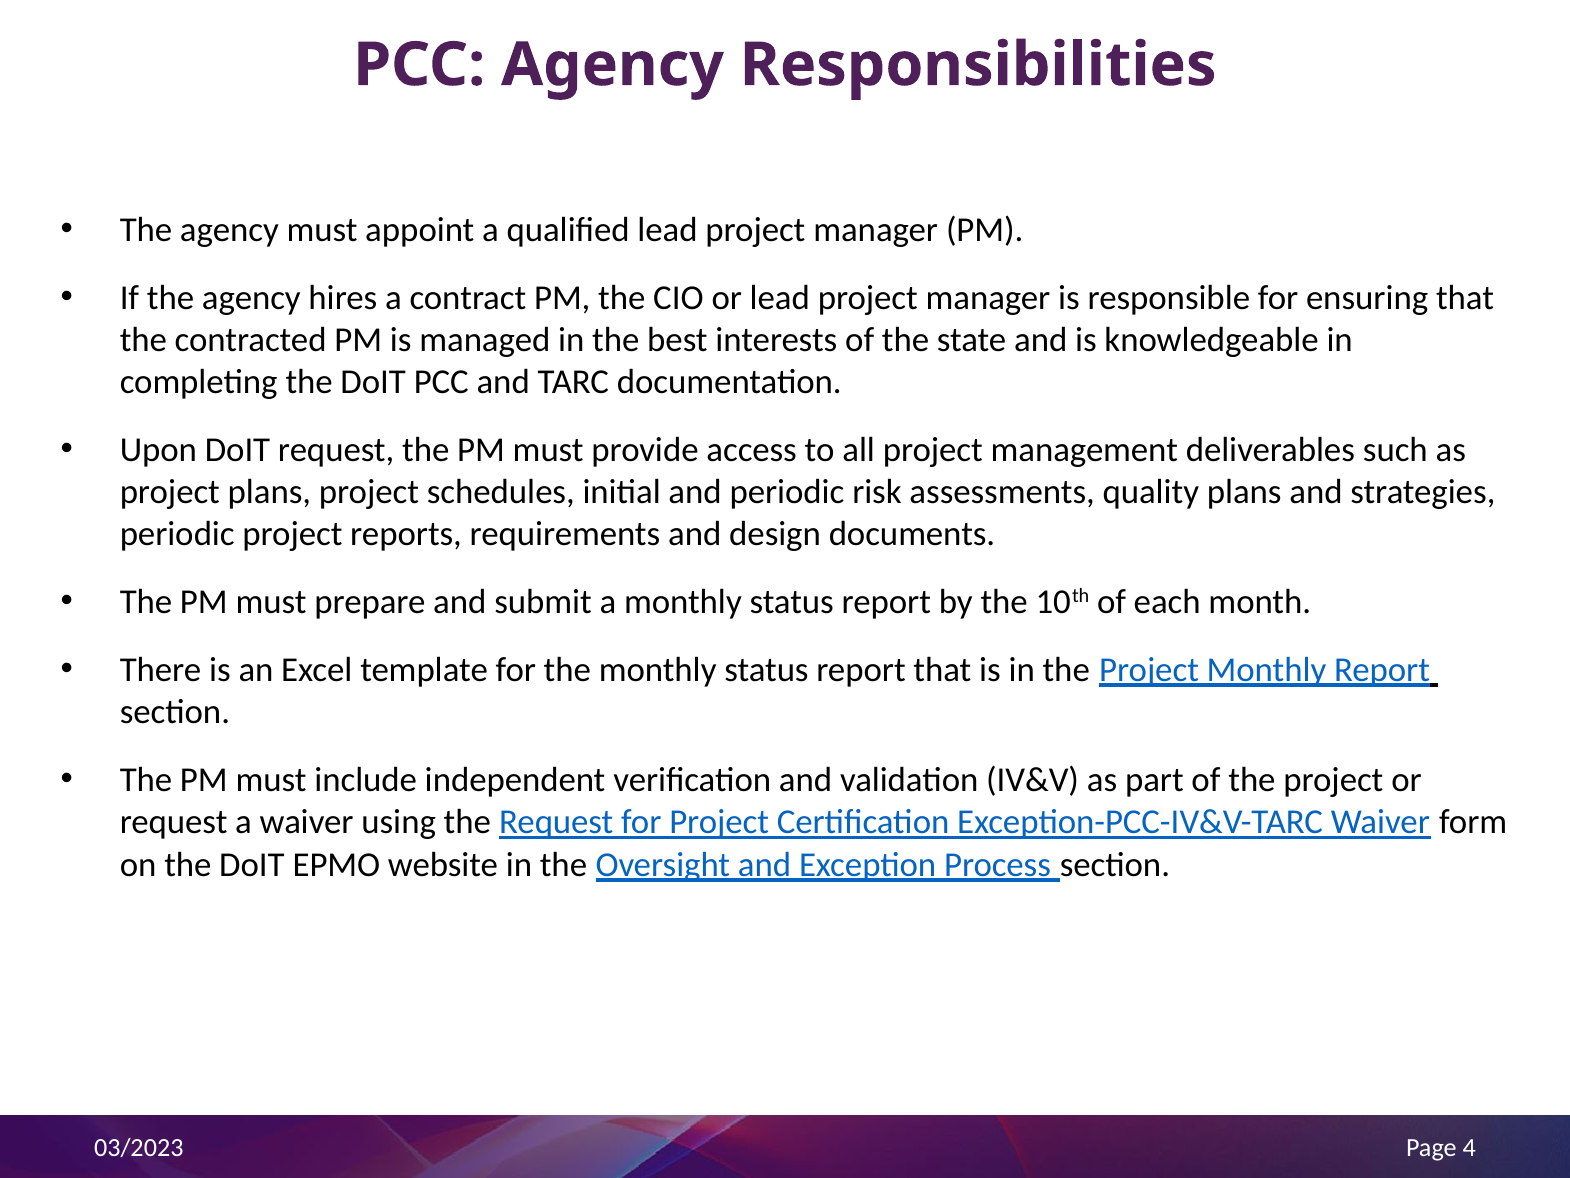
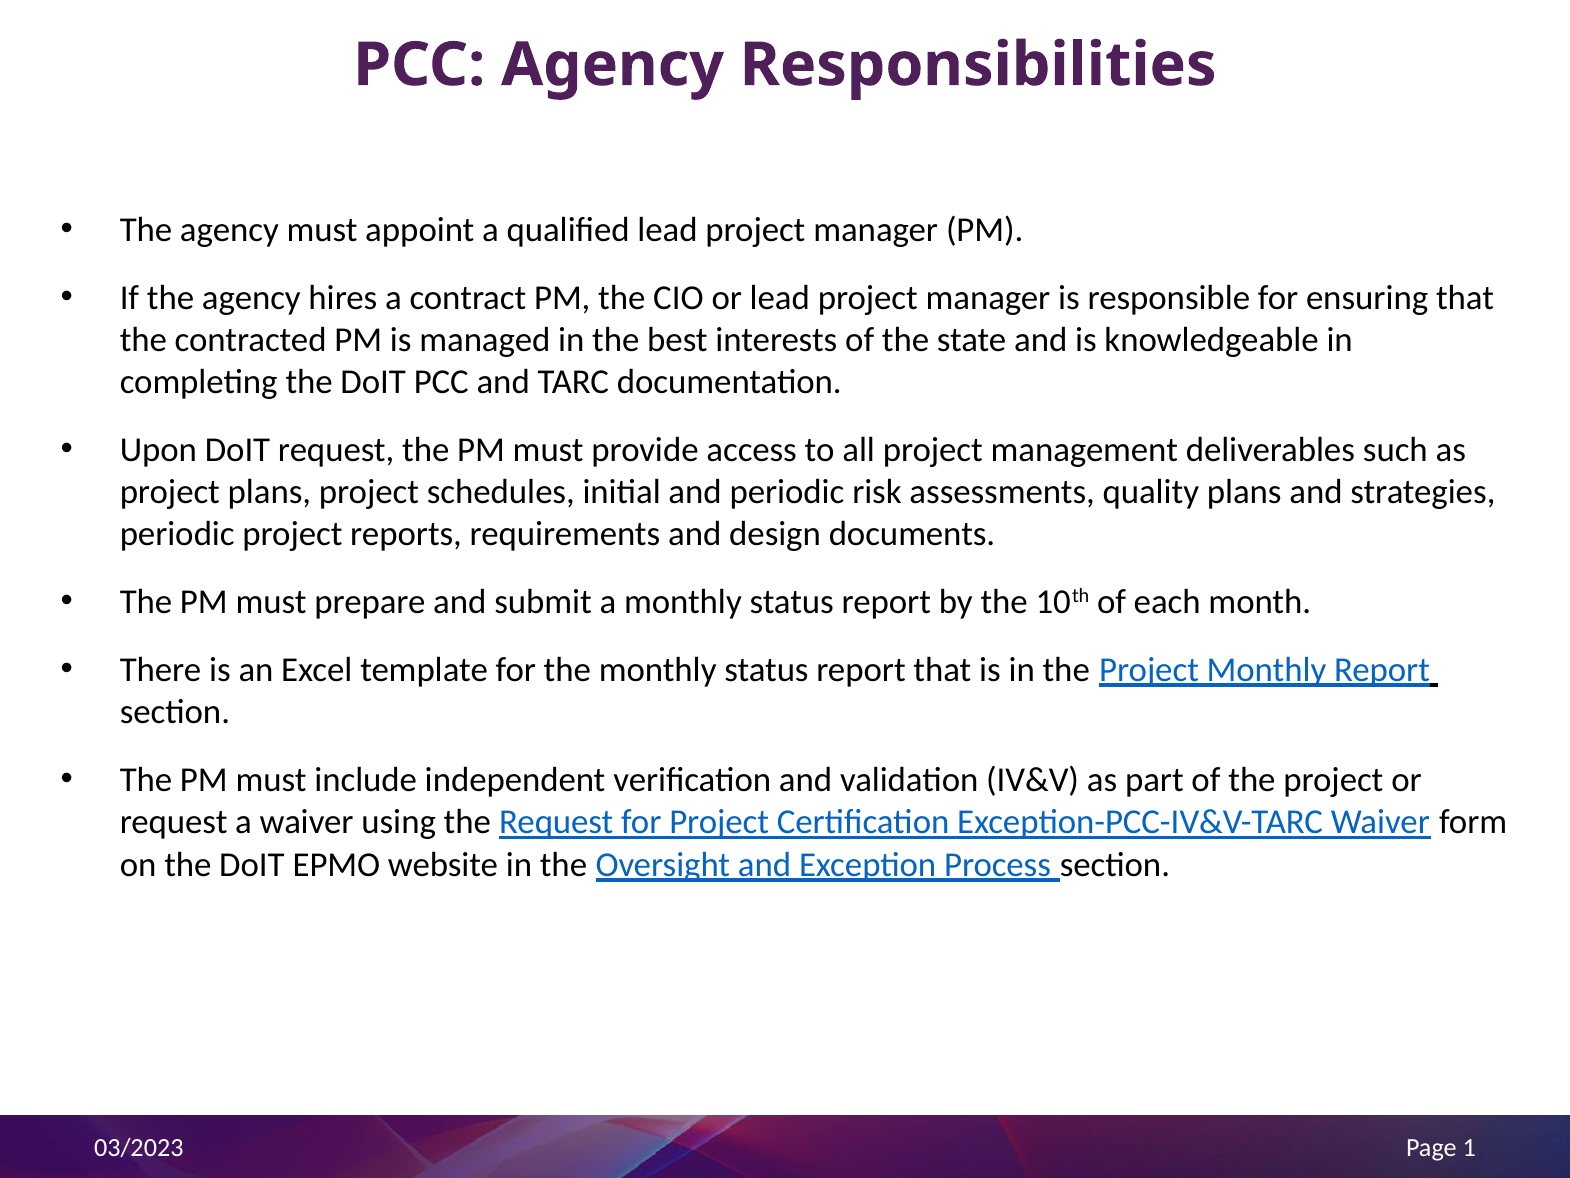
4: 4 -> 1 (1469, 1147)
